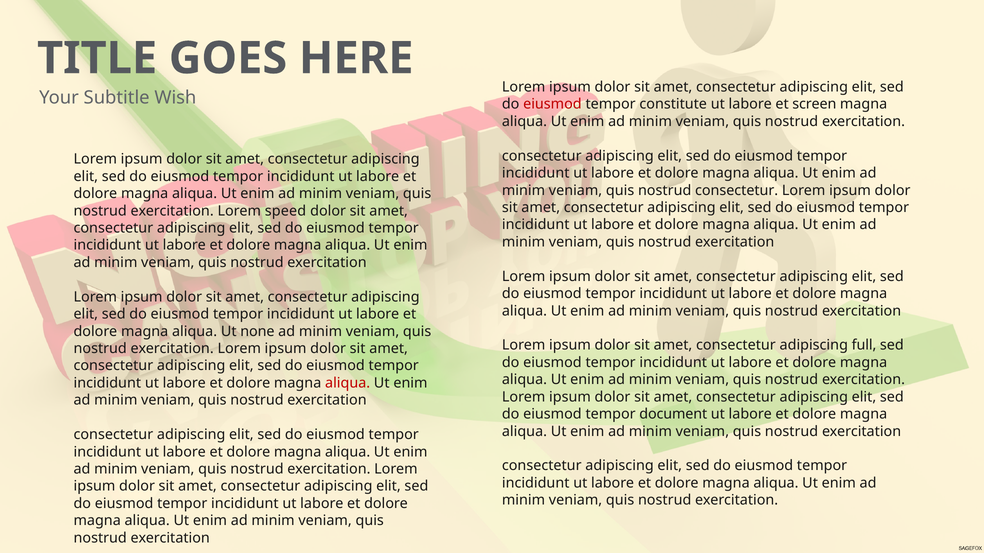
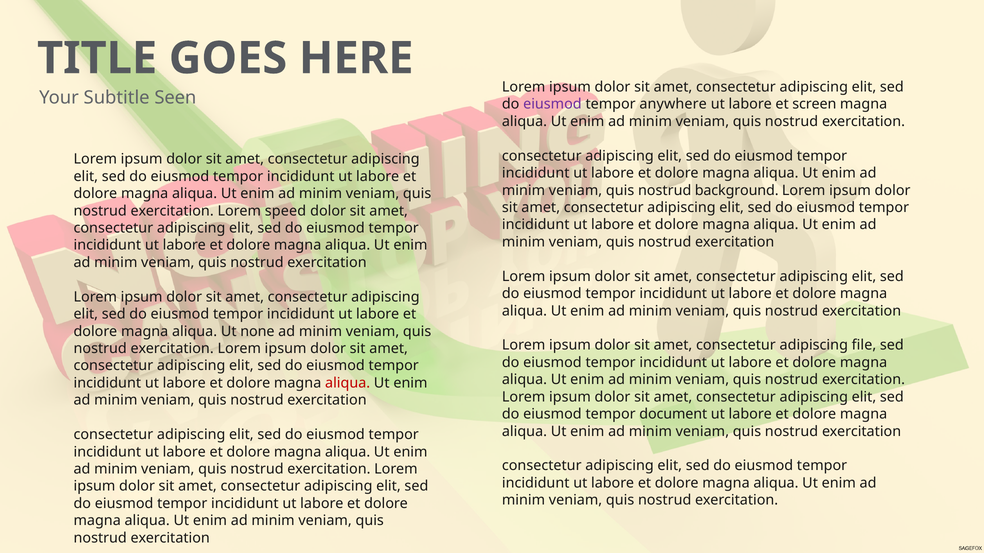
Wish: Wish -> Seen (175, 98)
eiusmod colour: red -> purple (552, 104)
constitute: constitute -> anywhere (673, 104)
nostrud consectetur: consectetur -> background (737, 190)
full: full -> file (864, 346)
